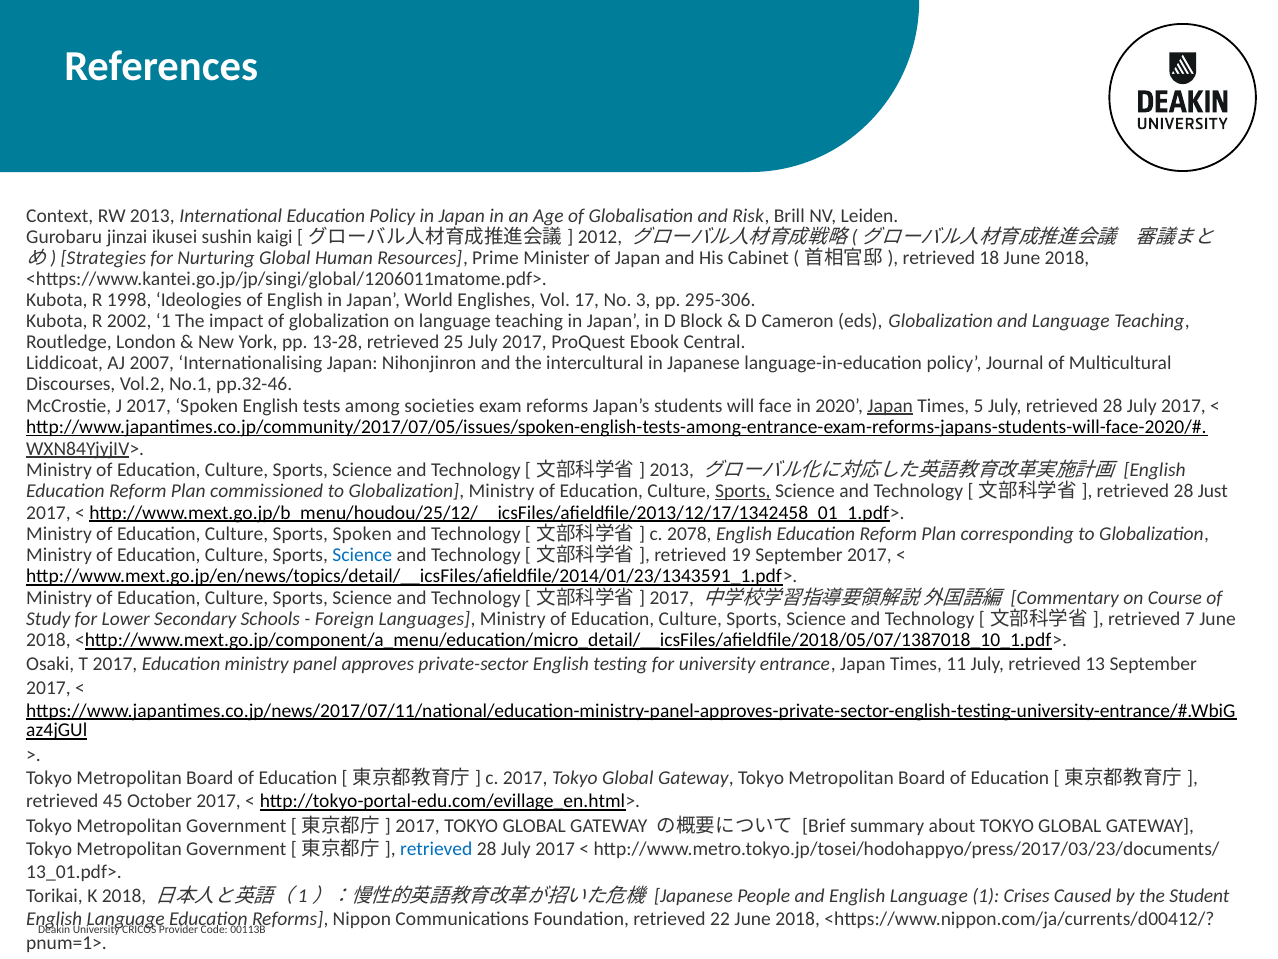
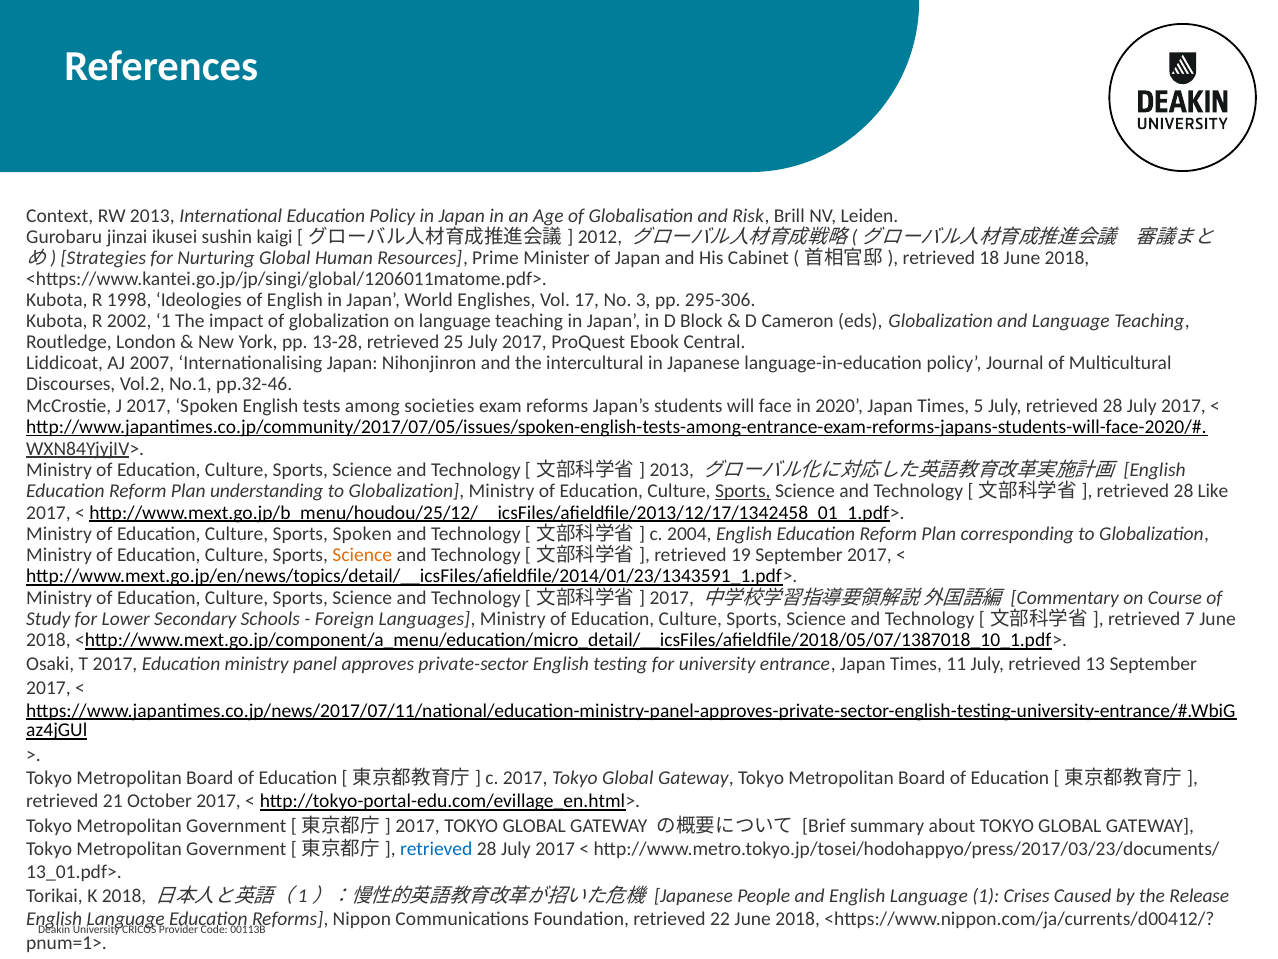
Japan underline: present -> none (890, 405)
commissioned: commissioned -> understanding (267, 491)
Just: Just -> Like (1213, 491)
2078: 2078 -> 2004 (689, 534)
Science colour: blue -> orange (362, 555)
45: 45 -> 21 (113, 801)
Student: Student -> Release (1199, 896)
